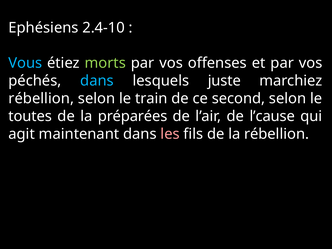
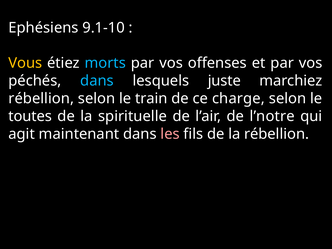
2.4-10: 2.4-10 -> 9.1-10 (104, 28)
Vous colour: light blue -> yellow (25, 63)
morts colour: light green -> light blue (105, 63)
second: second -> charge (238, 98)
préparées: préparées -> spirituelle (132, 116)
l’cause: l’cause -> l’notre (272, 116)
